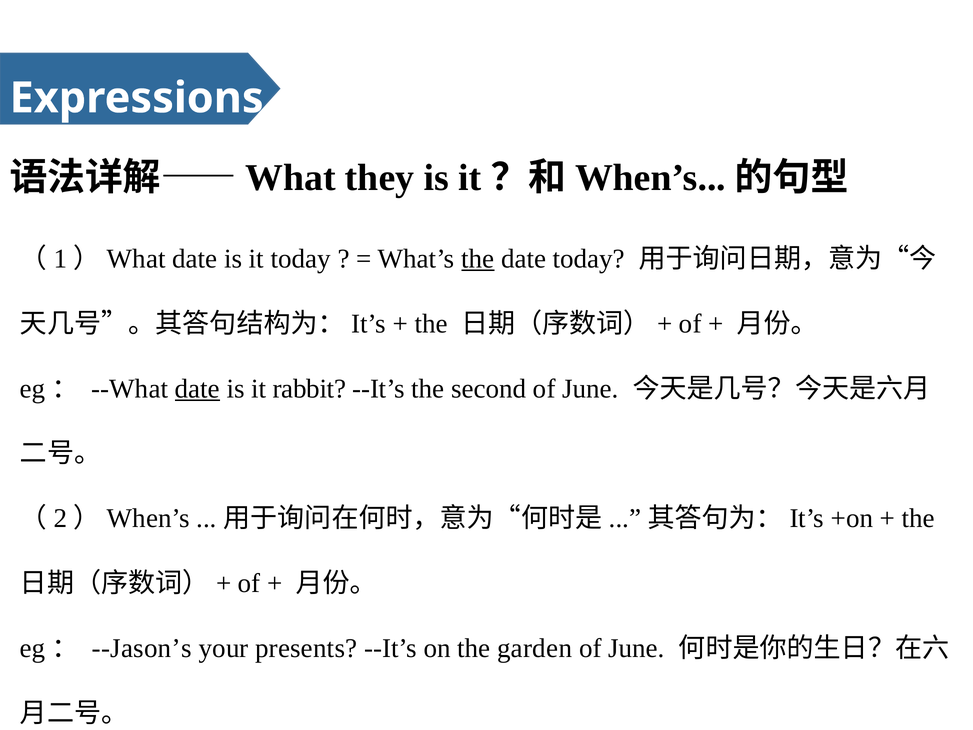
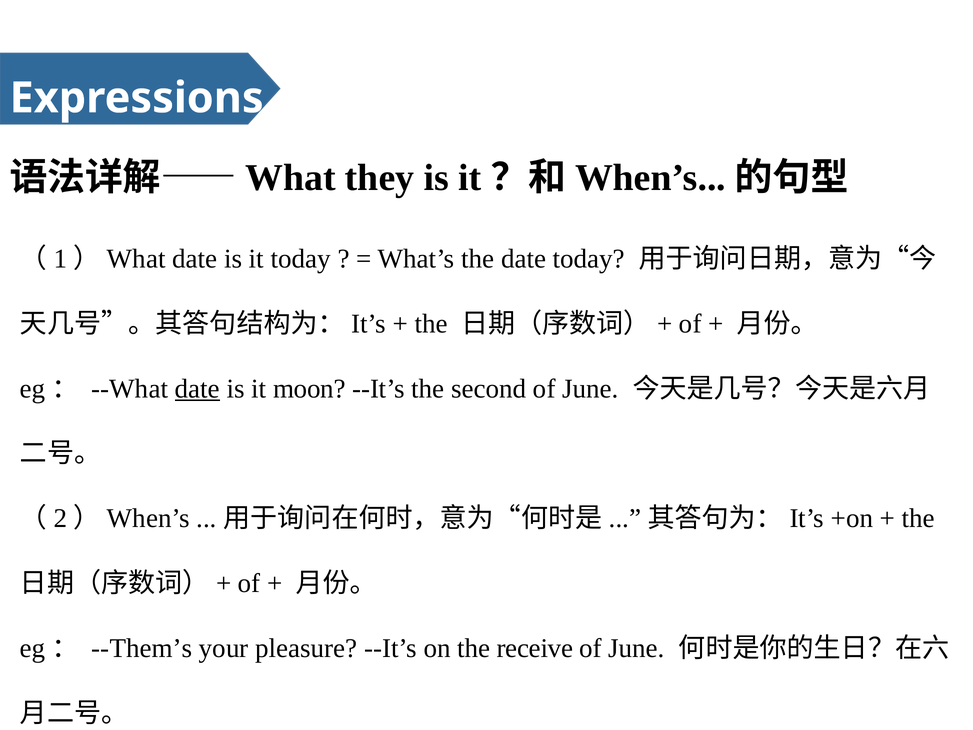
the underline: present -> none (478, 259)
rabbit: rabbit -> moon (309, 388)
--Jason’s: --Jason’s -> --Them’s (142, 648)
presents: presents -> pleasure (306, 648)
garden: garden -> receive (535, 648)
